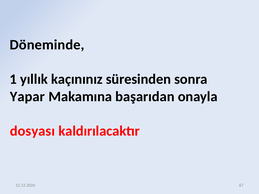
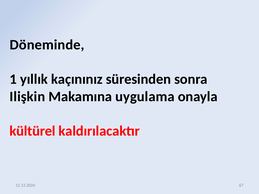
Yapar: Yapar -> Ilişkin (27, 97)
başarıdan: başarıdan -> uygulama (145, 97)
dosyası: dosyası -> kültürel (33, 131)
